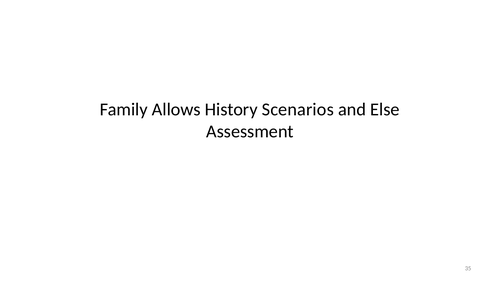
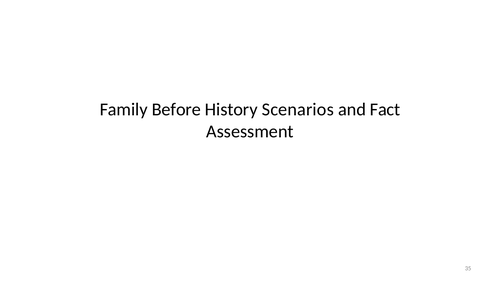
Allows: Allows -> Before (176, 110)
Else: Else -> Fact (385, 110)
